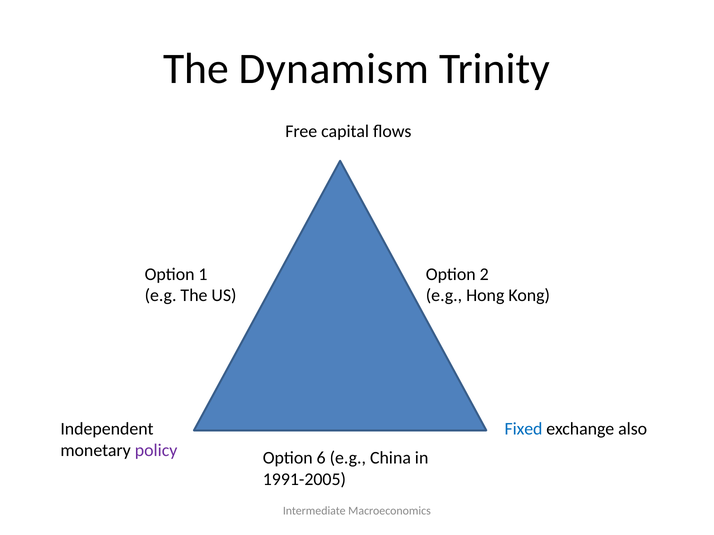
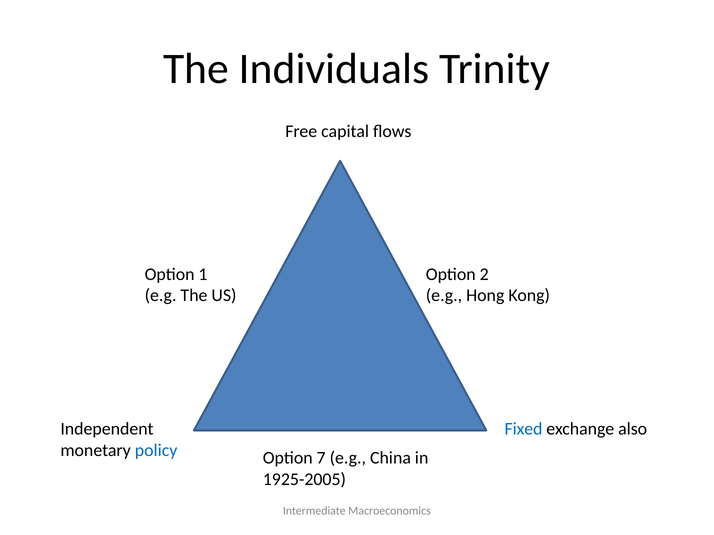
Dynamism: Dynamism -> Individuals (334, 69)
policy colour: purple -> blue (156, 451)
6: 6 -> 7 (321, 458)
1991-2005: 1991-2005 -> 1925-2005 (304, 480)
